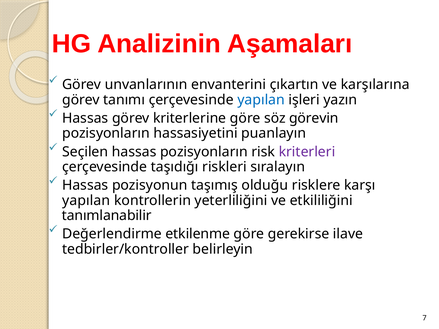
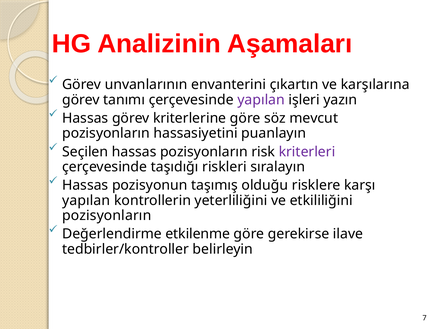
yapılan colour: blue -> purple (261, 100)
görevin: görevin -> mevcut (314, 118)
tanımlanabilir: tanımlanabilir -> pozisyonların (107, 216)
